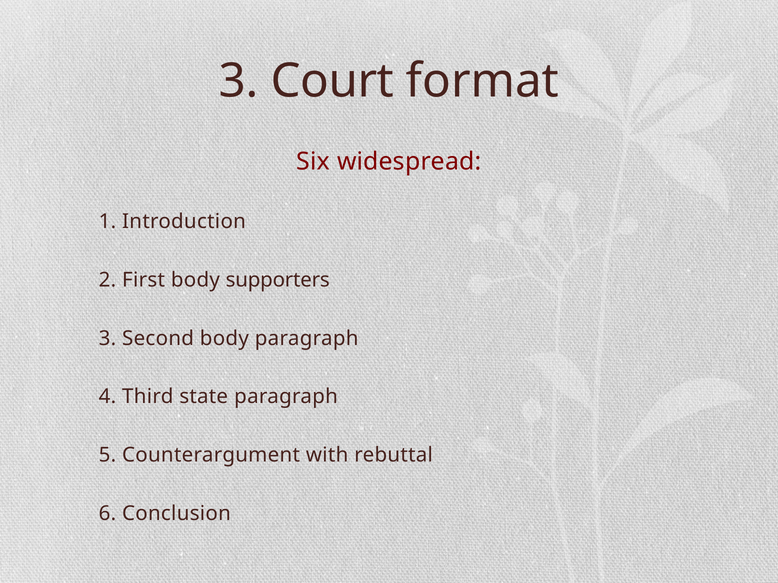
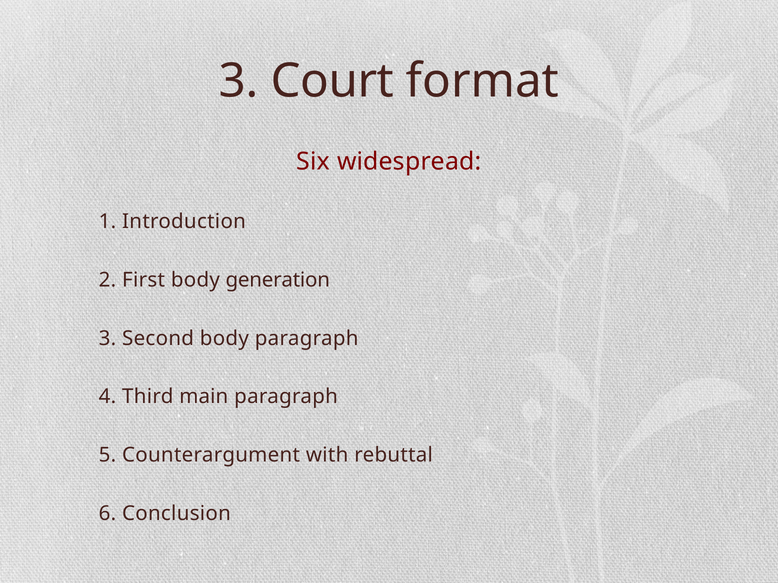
supporters: supporters -> generation (278, 280)
state: state -> main (204, 397)
